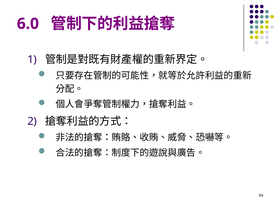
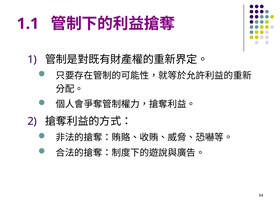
6.0: 6.0 -> 1.1 (28, 24)
